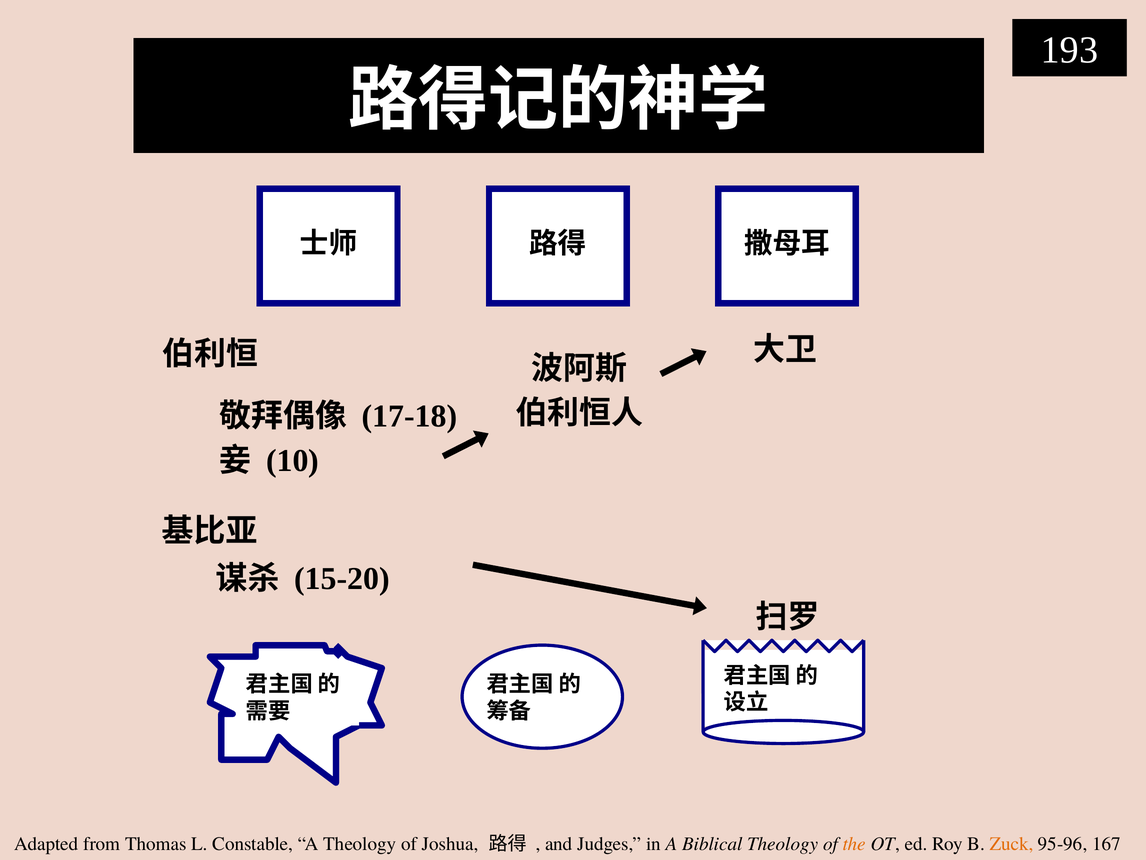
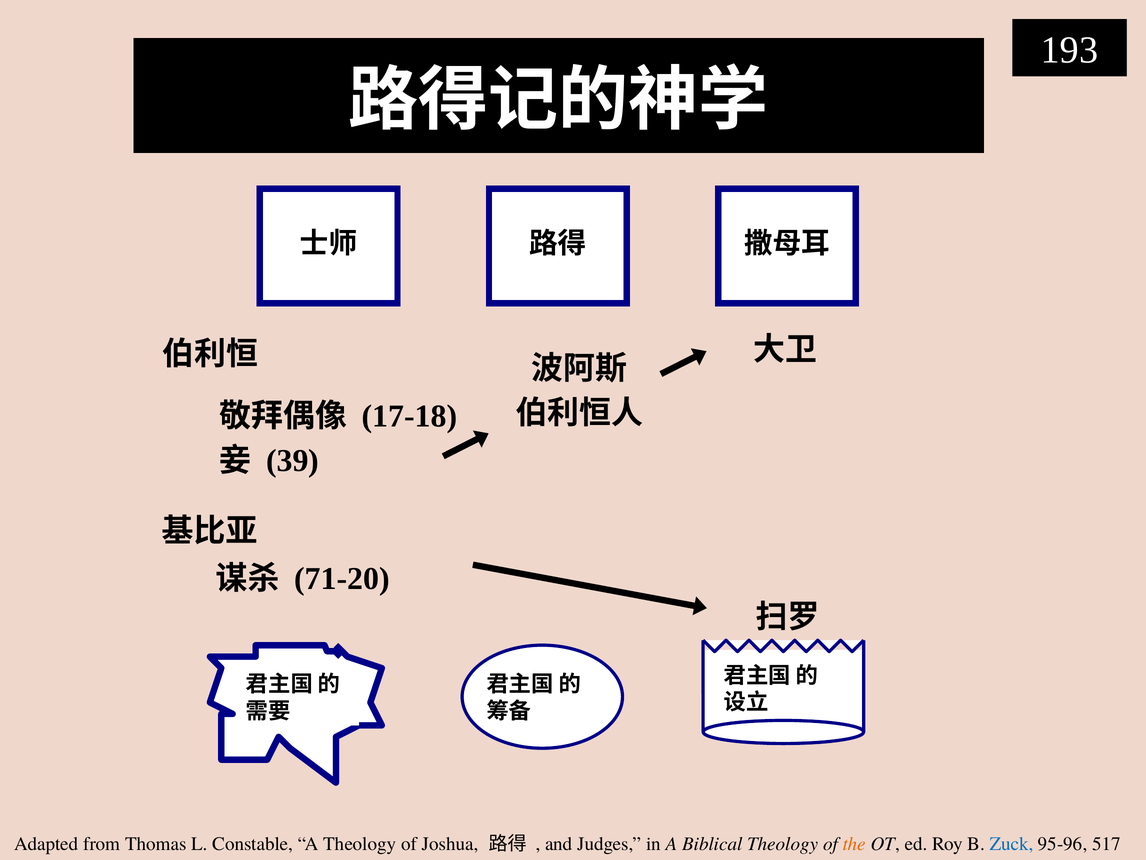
10: 10 -> 39 (293, 461)
15-20: 15-20 -> 71-20 (342, 579)
Zuck colour: orange -> blue (1012, 843)
167: 167 -> 517 (1106, 843)
